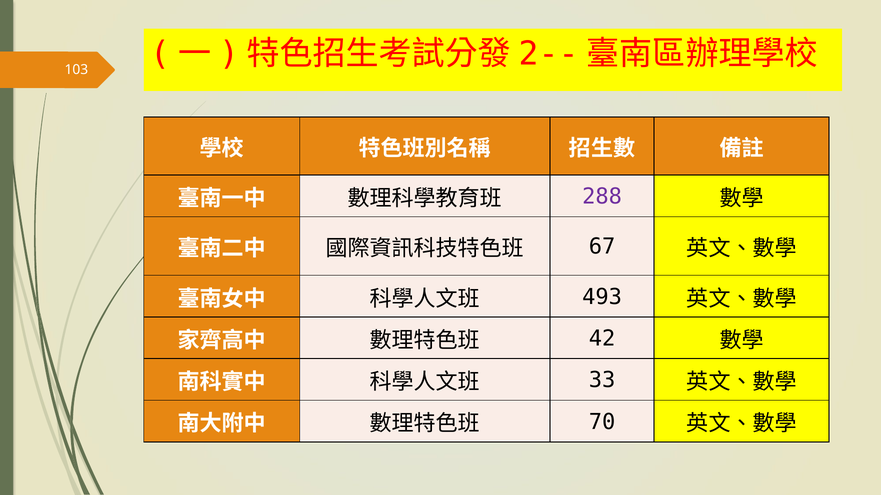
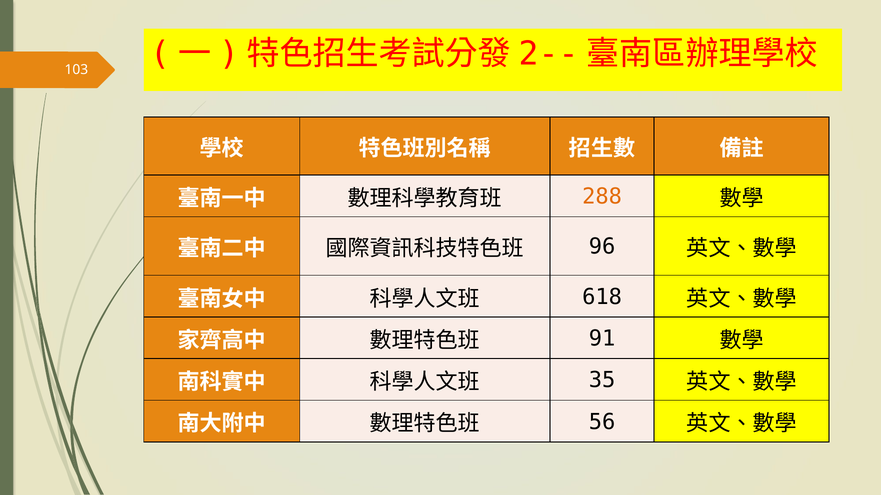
288 colour: purple -> orange (602, 197)
67: 67 -> 96 (602, 247)
493: 493 -> 618 (602, 297)
42: 42 -> 91 (602, 339)
33: 33 -> 35 (602, 381)
70: 70 -> 56 (602, 422)
